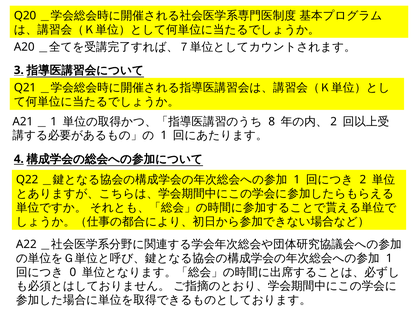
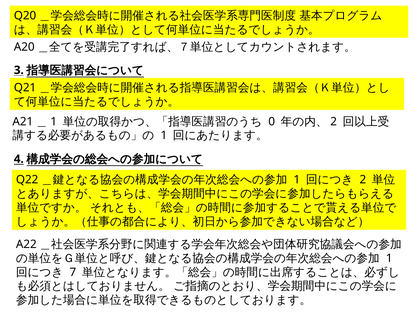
8: 8 -> 0 (272, 121)
0: 0 -> 7 (73, 272)
